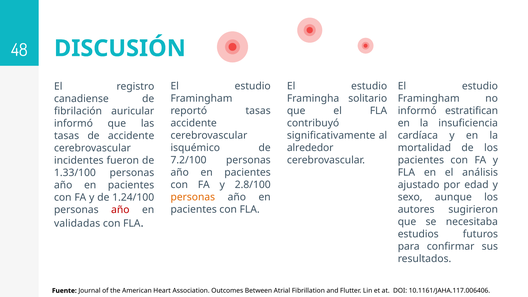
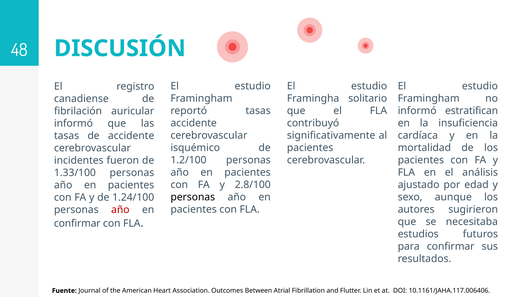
alrededor: alrededor -> pacientes (310, 148)
7.2/100: 7.2/100 -> 1.2/100 (188, 160)
personas colour: orange -> black (193, 197)
validadas: validadas -> confirmar (77, 223)
